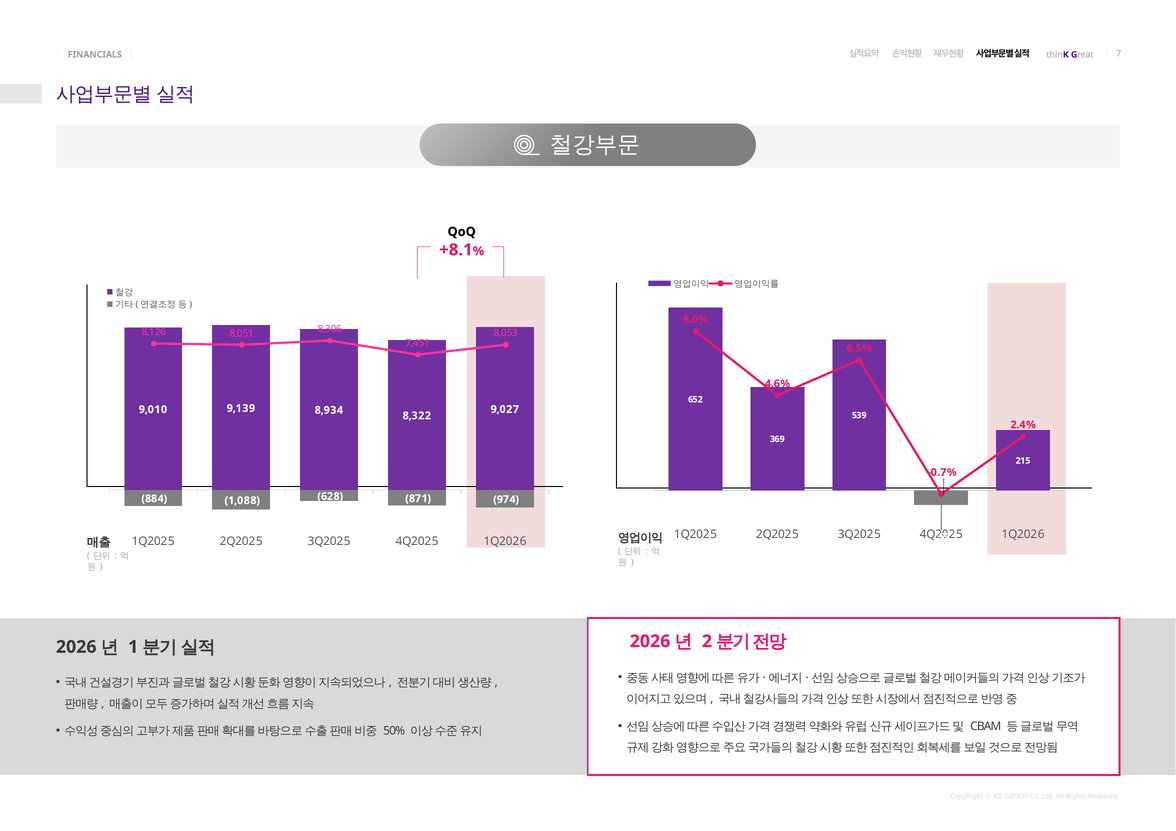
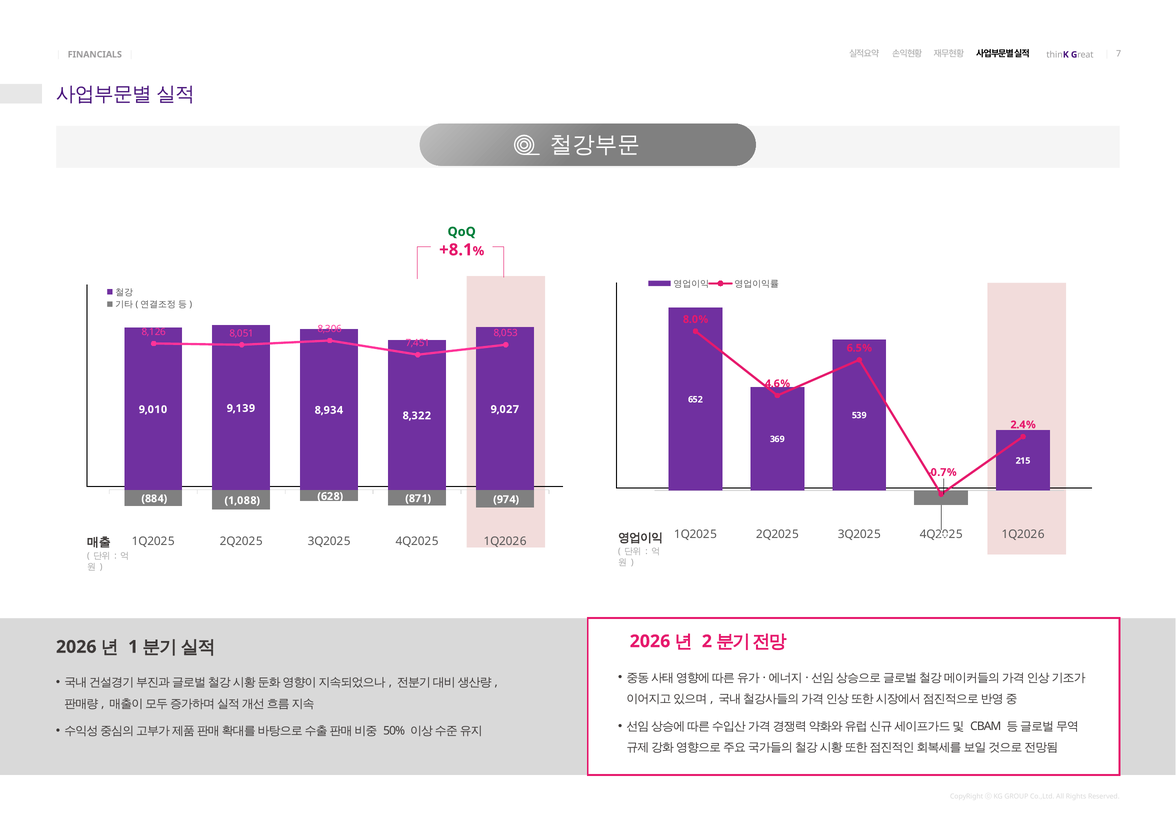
QoQ colour: black -> green (462, 232)
